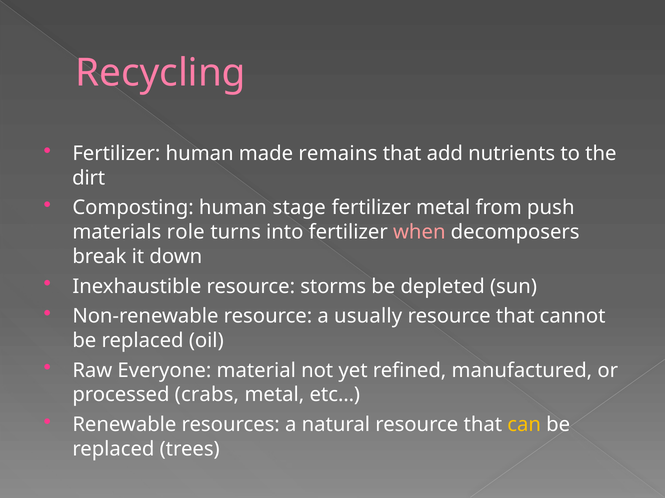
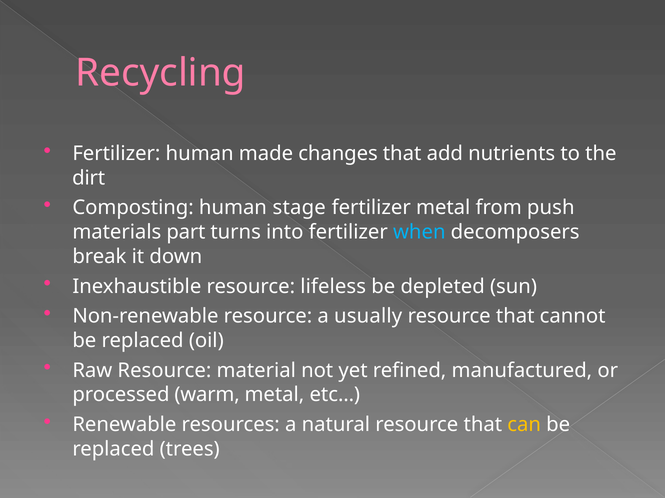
remains: remains -> changes (338, 154)
role: role -> part (186, 232)
when colour: pink -> light blue (419, 232)
storms: storms -> lifeless (333, 287)
Raw Everyone: Everyone -> Resource (164, 371)
crabs: crabs -> warm (207, 395)
